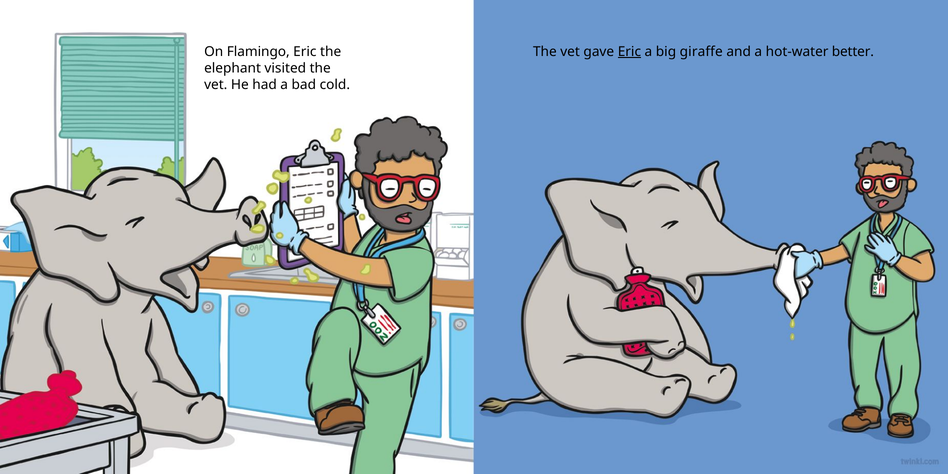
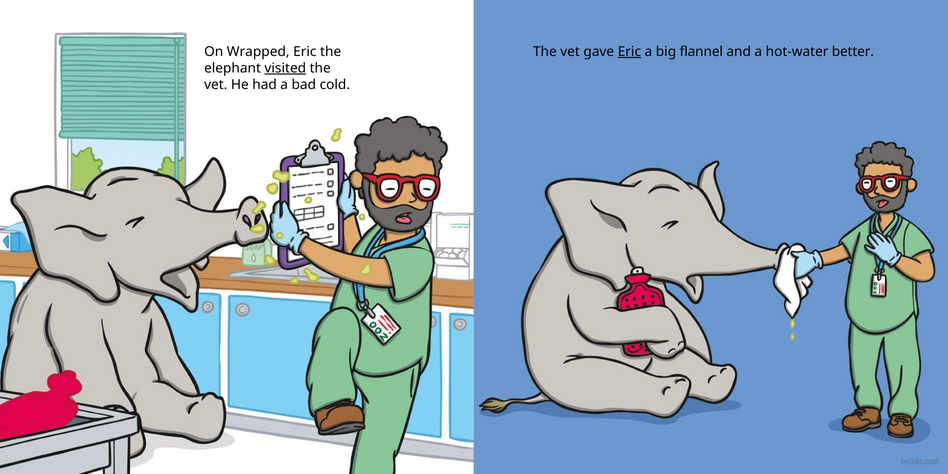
Flamingo: Flamingo -> Wrapped (258, 52)
giraffe: giraffe -> flannel (701, 52)
visited underline: none -> present (285, 68)
